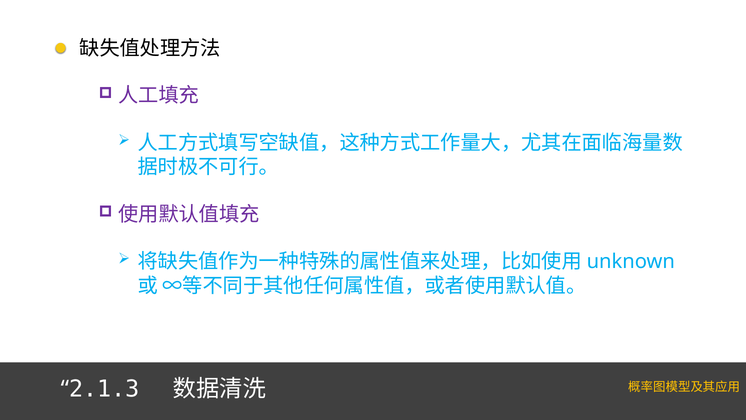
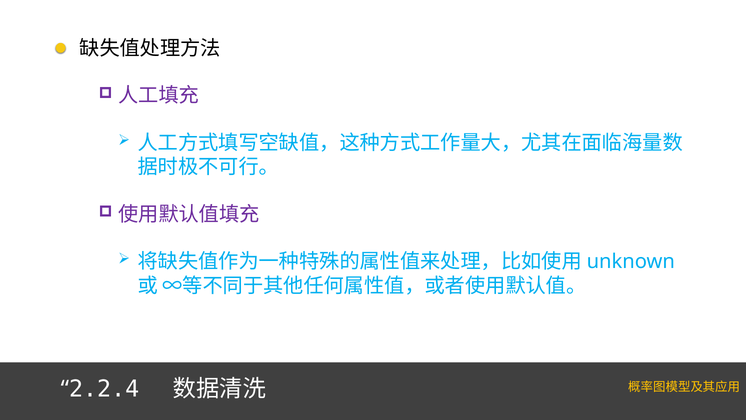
2.1.3: 2.1.3 -> 2.2.4 (104, 389)
